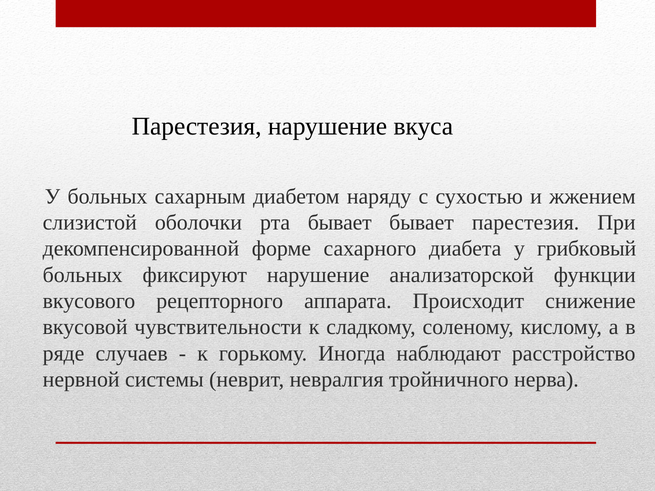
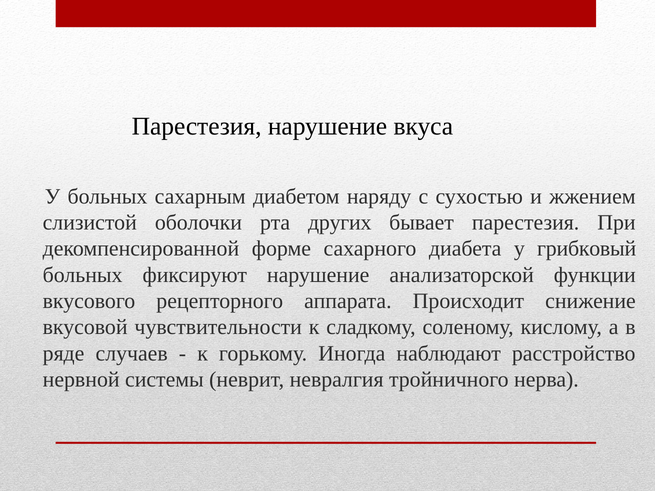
рта бывает: бывает -> других (340, 223)
